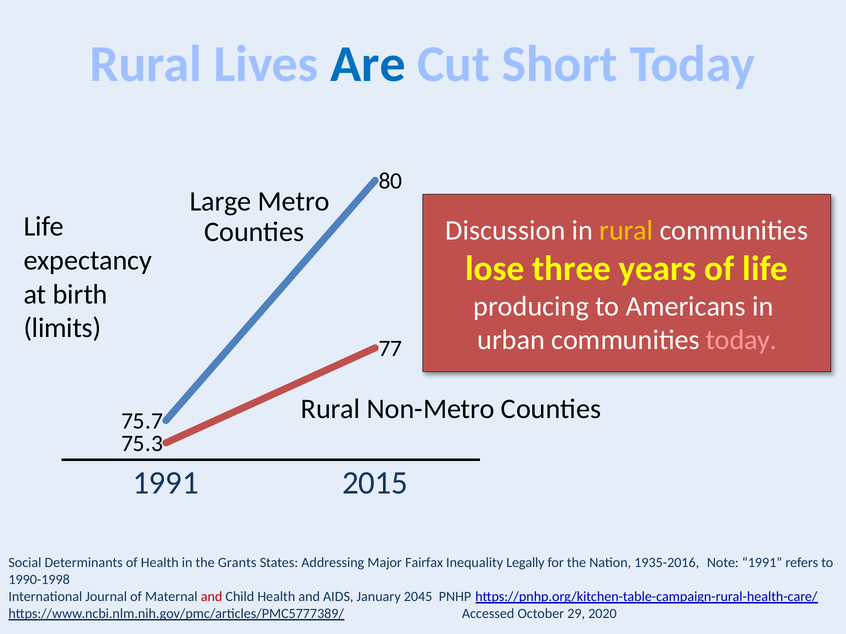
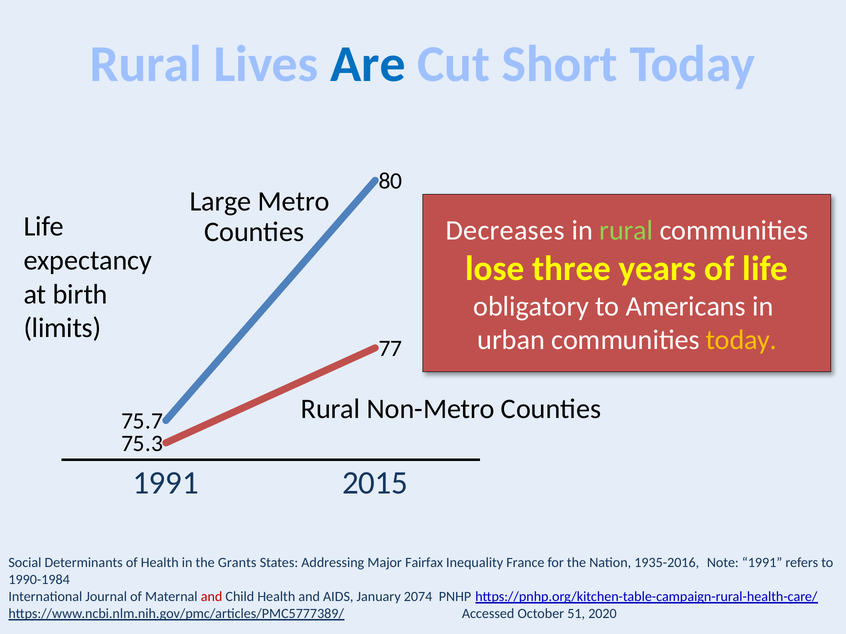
Discussion: Discussion -> Decreases (505, 230)
rural colour: yellow -> light green (626, 230)
producing: producing -> obligatory (531, 307)
today colour: pink -> yellow (741, 340)
Legally: Legally -> France (525, 563)
1990-1998: 1990-1998 -> 1990-1984 (39, 580)
2045: 2045 -> 2074 (418, 597)
29: 29 -> 51 (576, 614)
